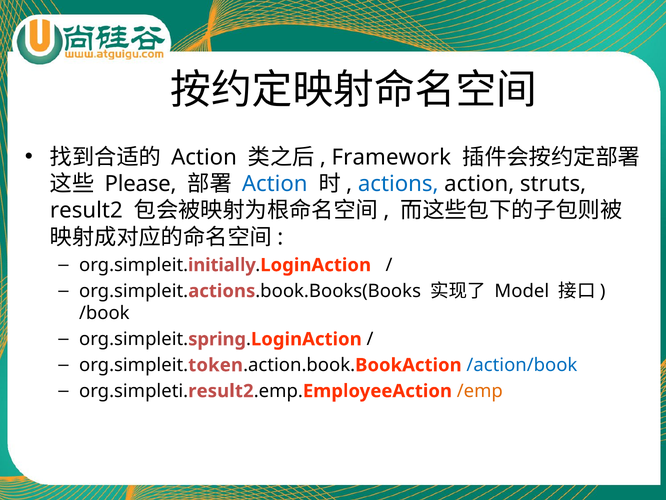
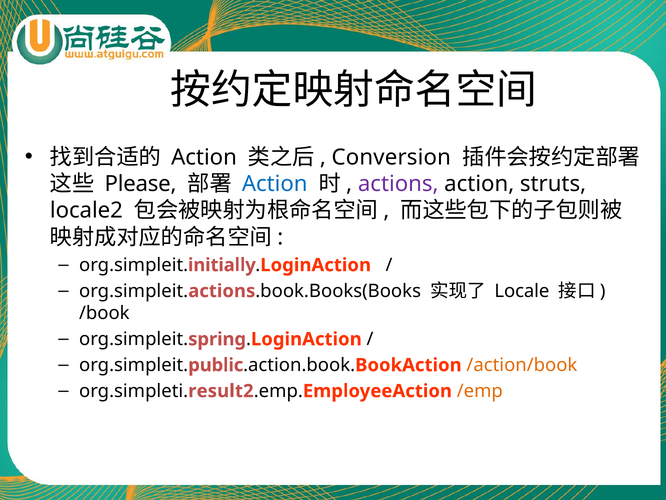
Framework: Framework -> Conversion (391, 157)
actions colour: blue -> purple (398, 184)
result2: result2 -> locale2 (86, 210)
Model: Model -> Locale (522, 291)
token: token -> public (216, 365)
/action/book colour: blue -> orange (522, 365)
